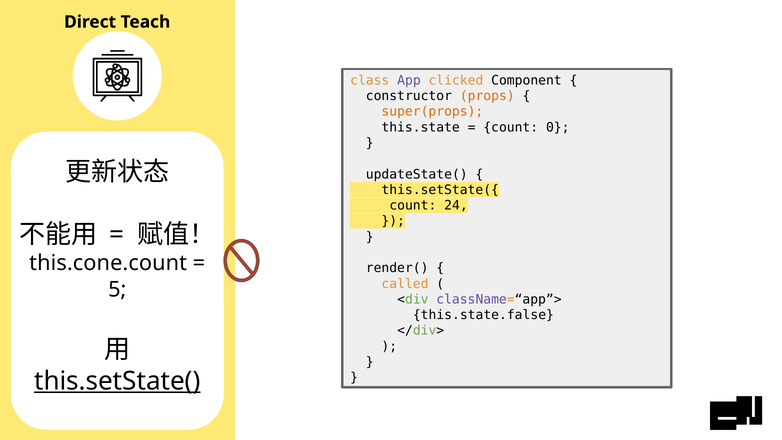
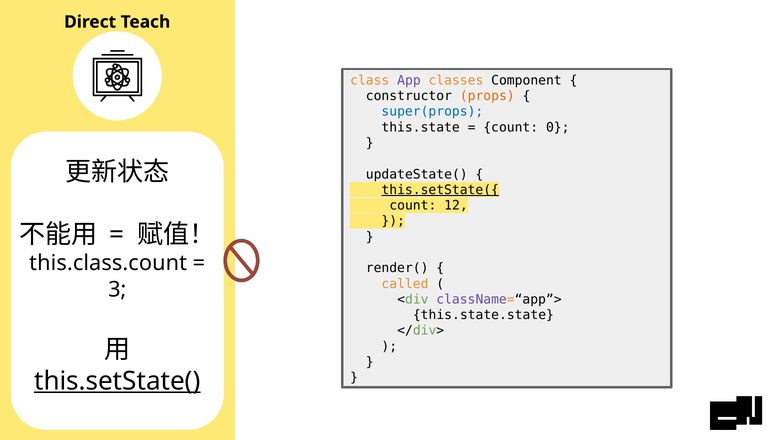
clicked: clicked -> classes (456, 80)
super(props colour: orange -> blue (432, 112)
this.setState({ underline: none -> present (440, 190)
24: 24 -> 12 (456, 205)
this.cone.count: this.cone.count -> this.class.count (108, 263)
5: 5 -> 3 (117, 289)
this.state.false: this.state.false -> this.state.state (483, 315)
